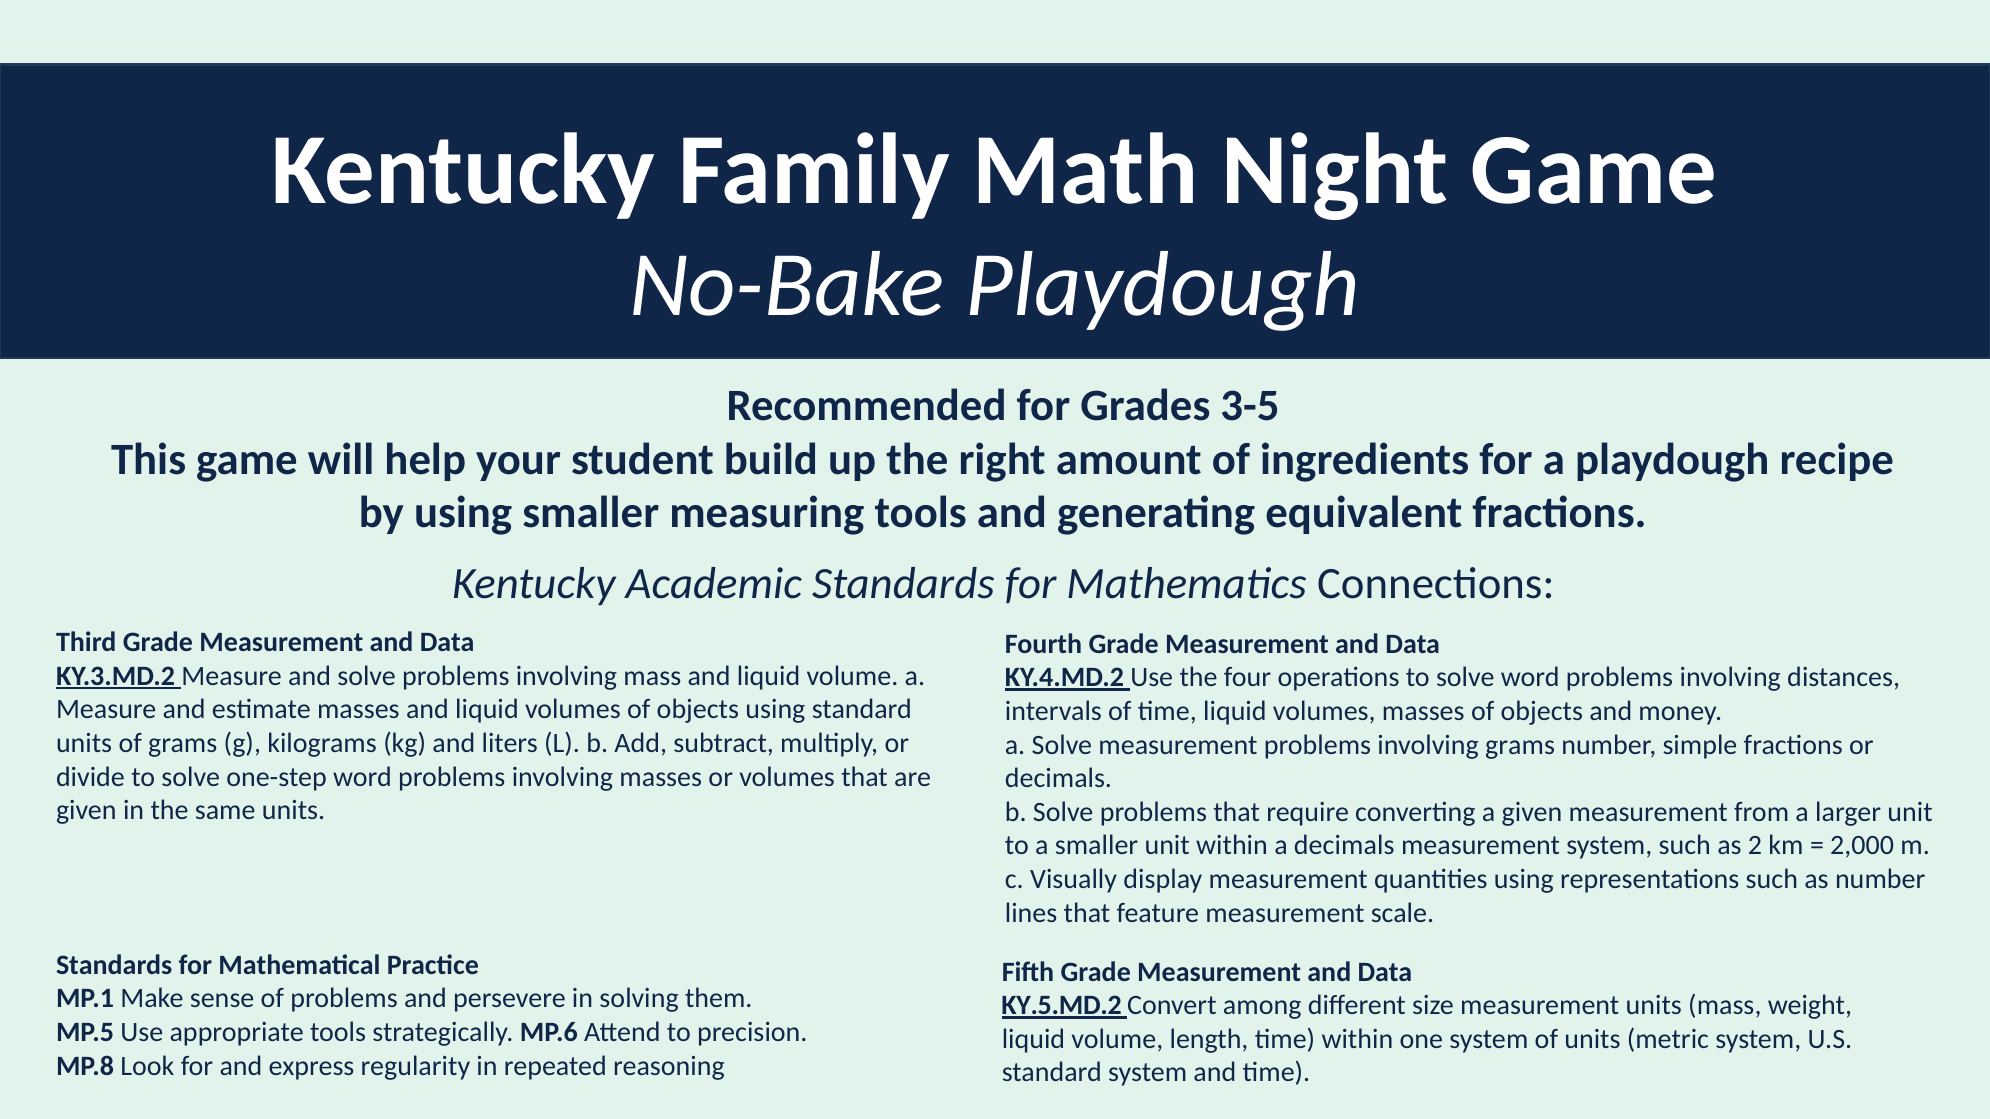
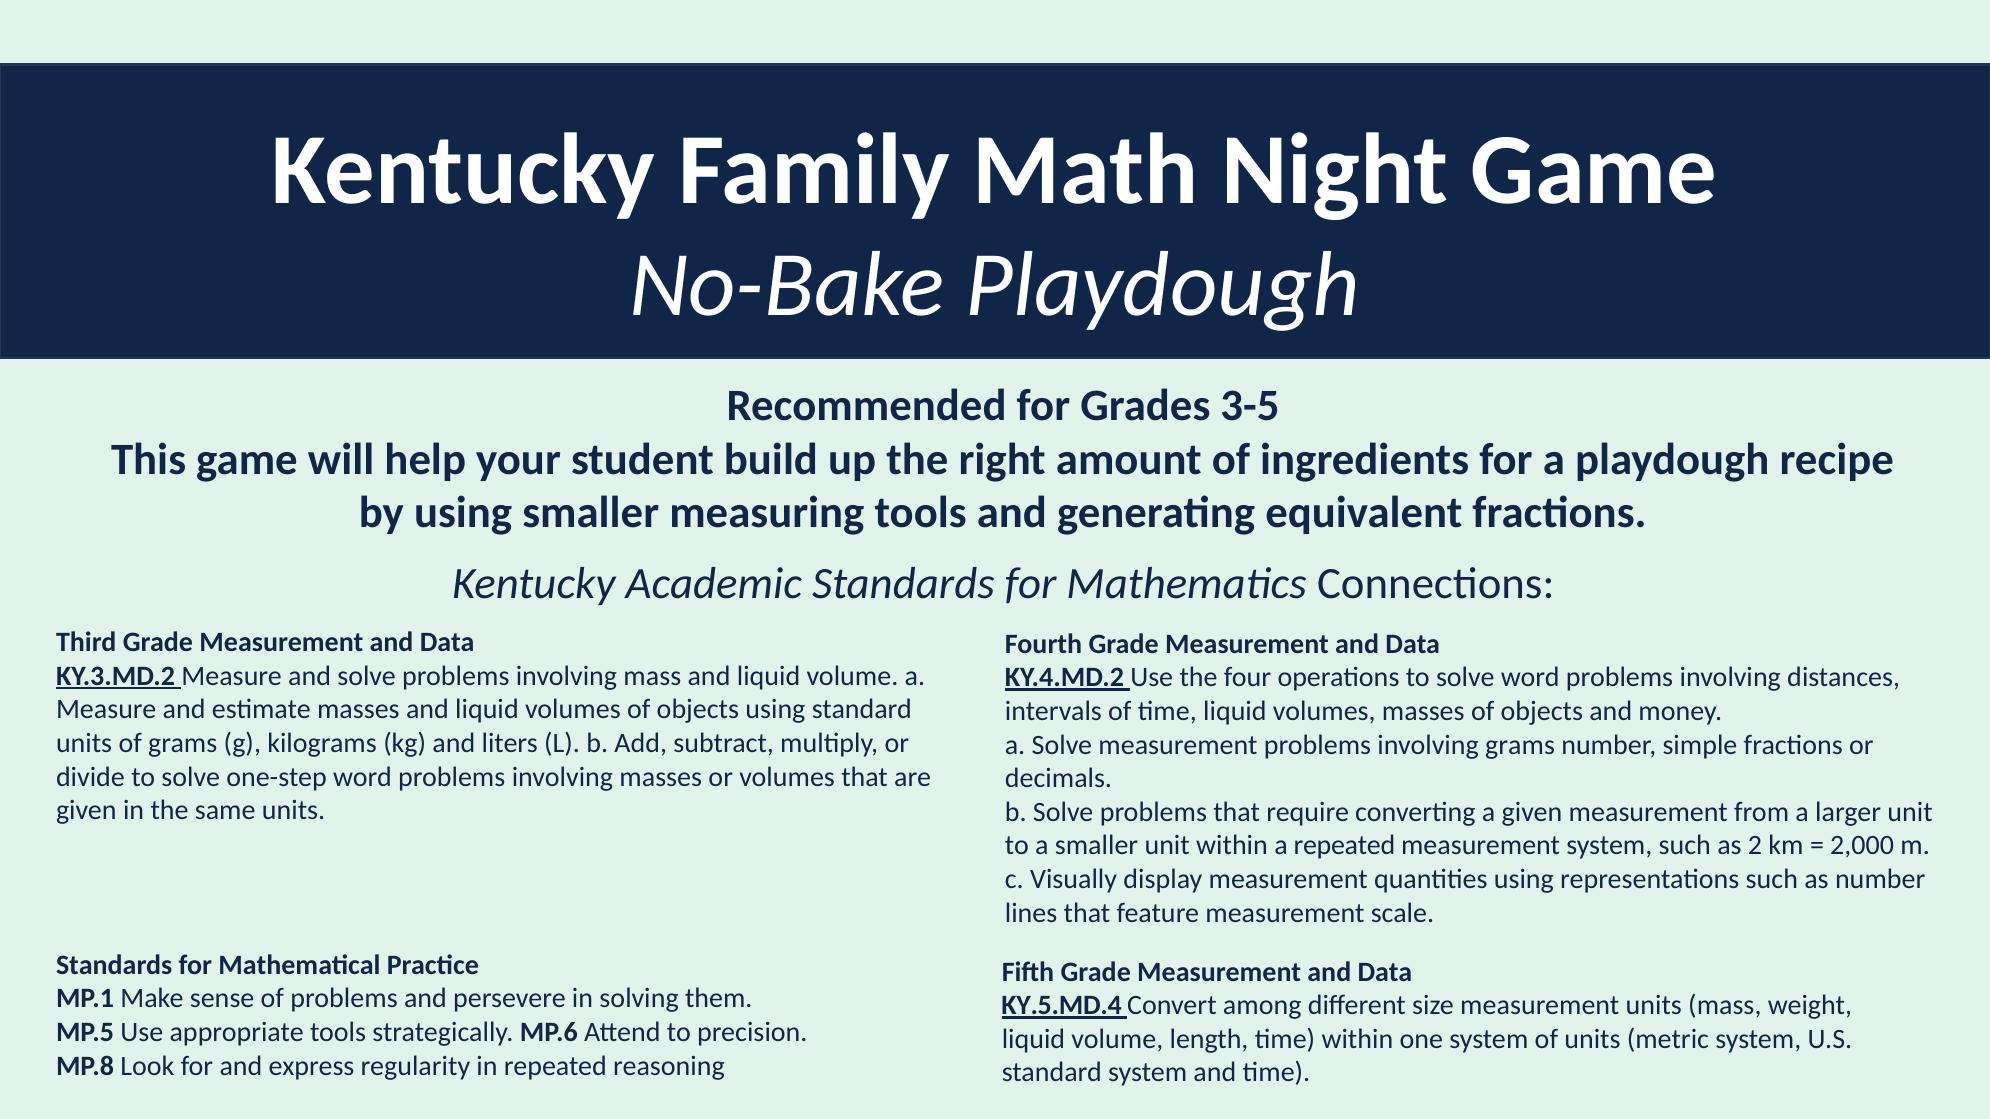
a decimals: decimals -> repeated (1344, 846)
KY.5.MD.2: KY.5.MD.2 -> KY.5.MD.4 (1061, 1006)
